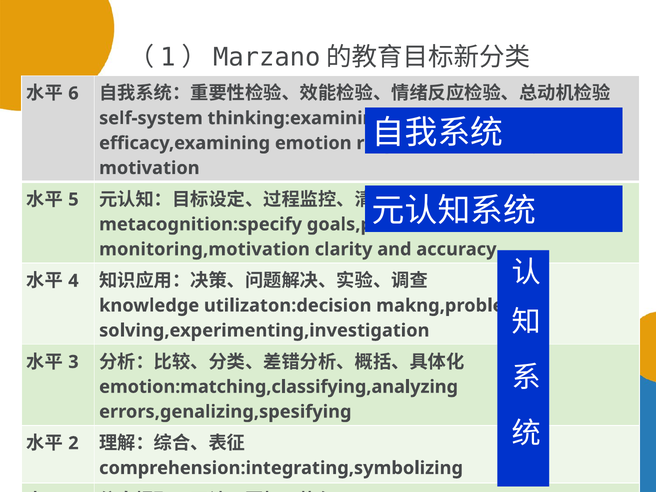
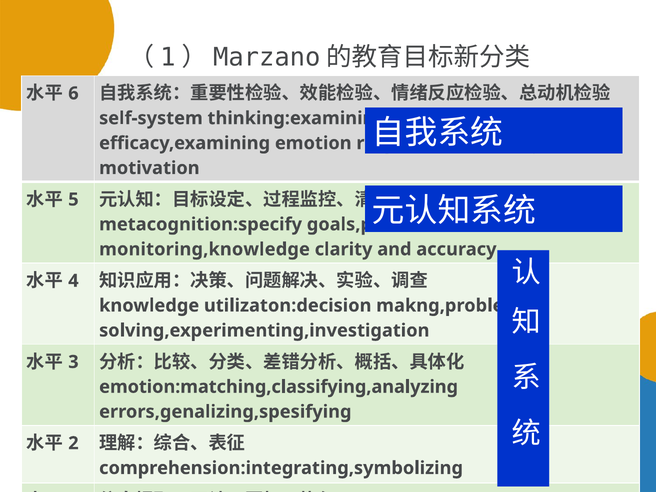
monitoring,motivation: monitoring,motivation -> monitoring,knowledge (204, 249)
